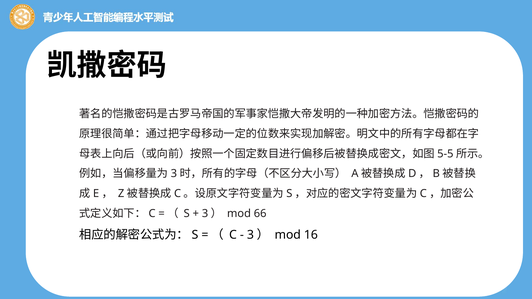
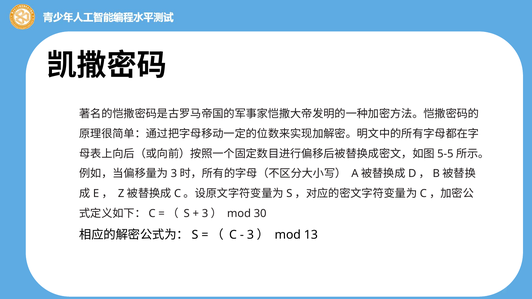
66: 66 -> 30 (260, 214)
16: 16 -> 13 (311, 235)
